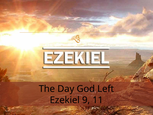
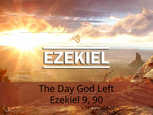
11: 11 -> 90 (98, 100)
